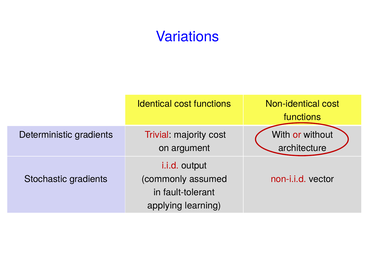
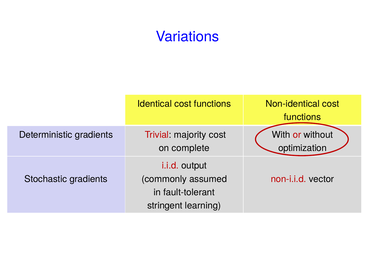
argument: argument -> complete (191, 148)
architecture: architecture -> optimization (302, 148)
applying: applying -> stringent (165, 206)
